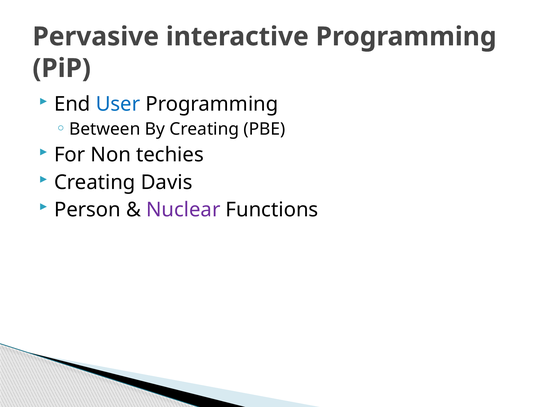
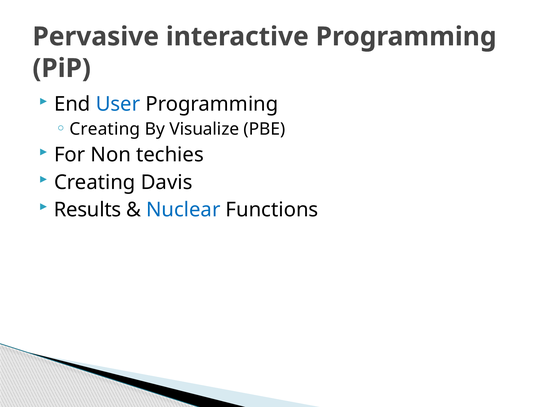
Between: Between -> Creating (105, 129)
By Creating: Creating -> Visualize (204, 129)
Person: Person -> Results (88, 210)
Nuclear colour: purple -> blue (183, 210)
